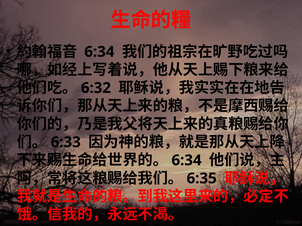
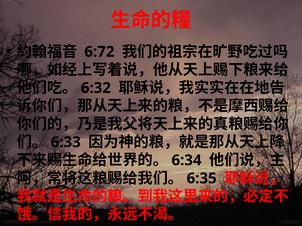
6:34: 6:34 -> 6:72 (99, 52)
